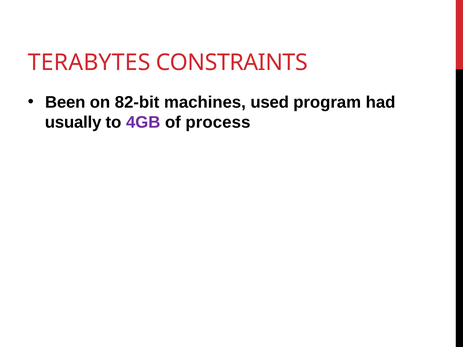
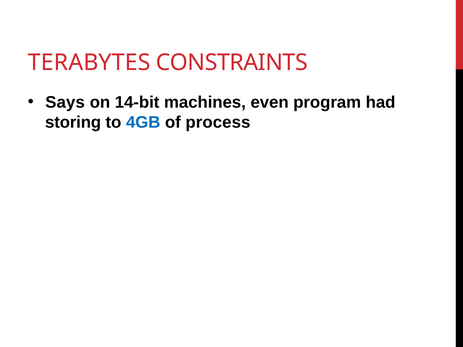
Been: Been -> Says (65, 102)
82-bit: 82-bit -> 14-bit (137, 102)
used: used -> even (270, 102)
usually: usually -> storing (73, 122)
4GB colour: purple -> blue (143, 122)
